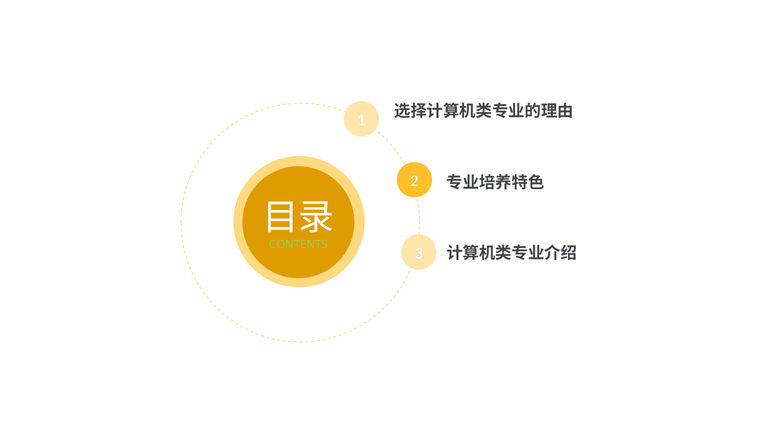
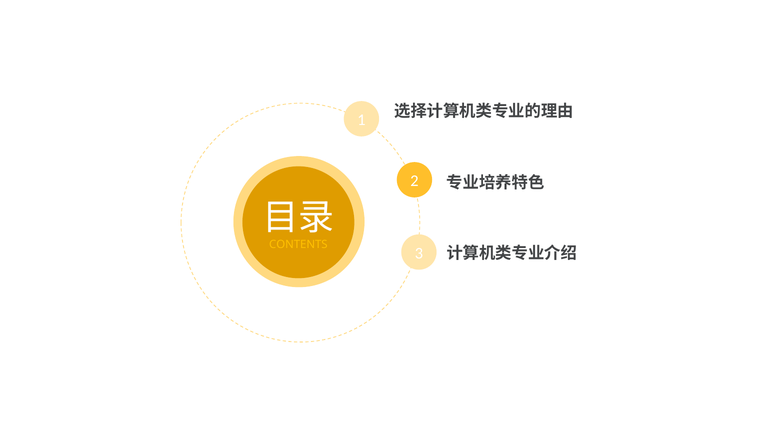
CONTENTS colour: light green -> yellow (298, 245)
